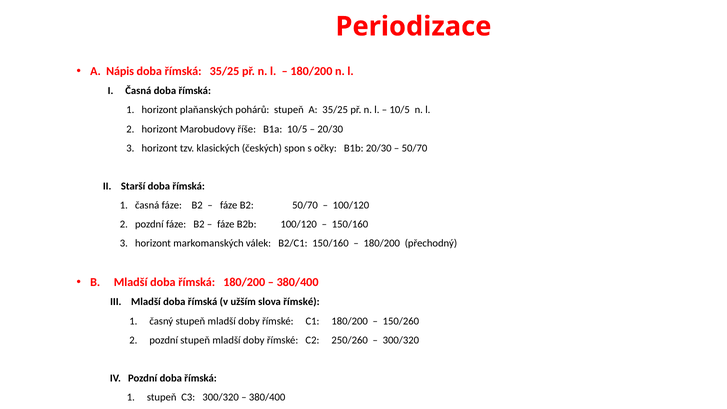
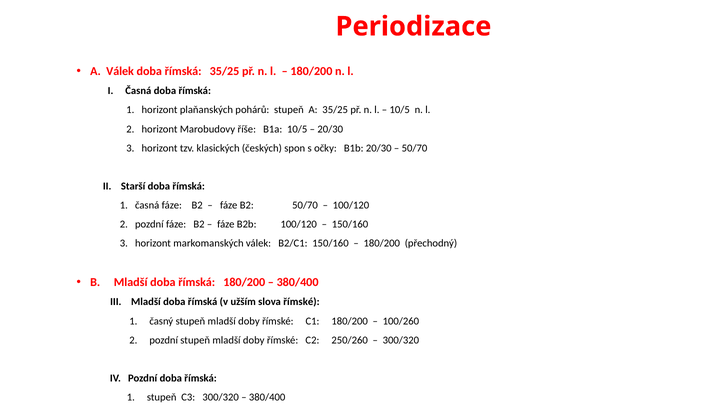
A Nápis: Nápis -> Válek (120, 71)
150/260: 150/260 -> 100/260 (401, 321)
